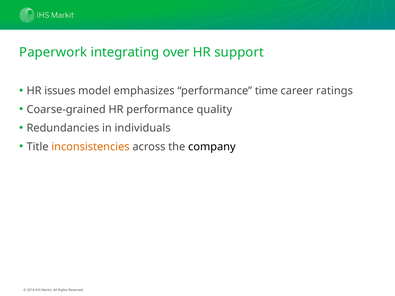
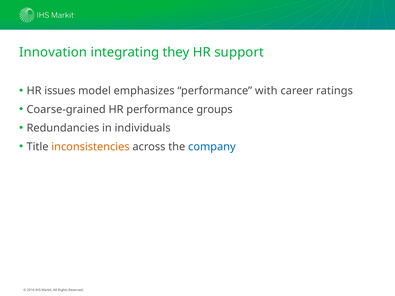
Paperwork: Paperwork -> Innovation (53, 52)
over: over -> they (176, 52)
time: time -> with (266, 91)
quality: quality -> groups (214, 110)
company colour: black -> blue (212, 147)
